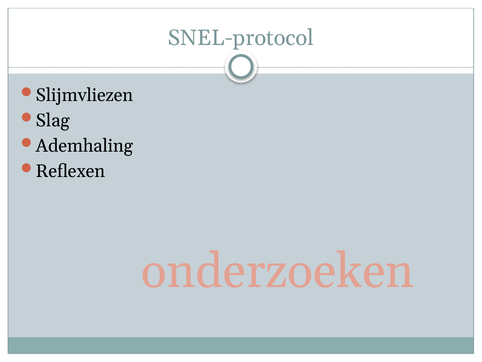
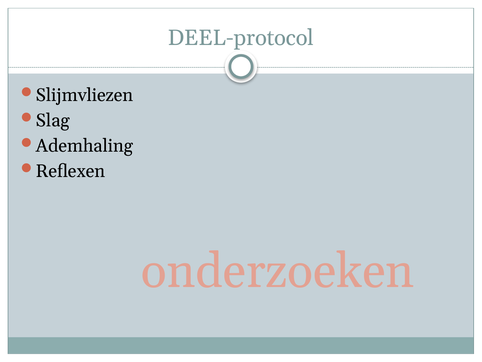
SNEL-protocol: SNEL-protocol -> DEEL-protocol (241, 38)
